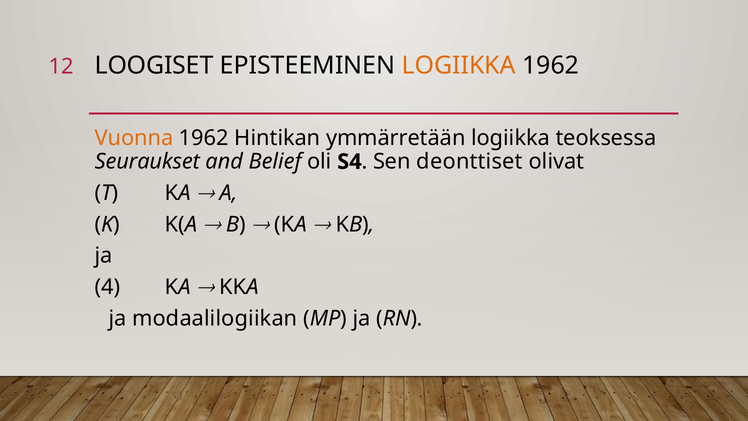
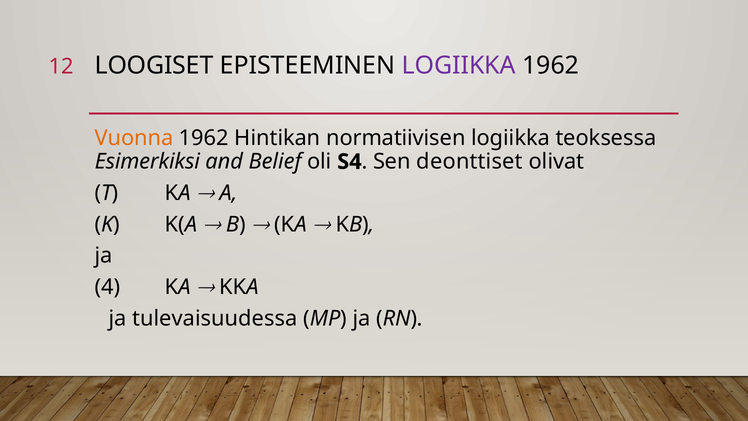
LOGIIKKA colour: orange -> purple (459, 65)
ymmärretään: ymmärretään -> normatiivisen (396, 138)
Seuraukset: Seuraukset -> Esimerkiksi (147, 162)
modaalilogiikan: modaalilogiikan -> tulevaisuudessa (215, 318)
